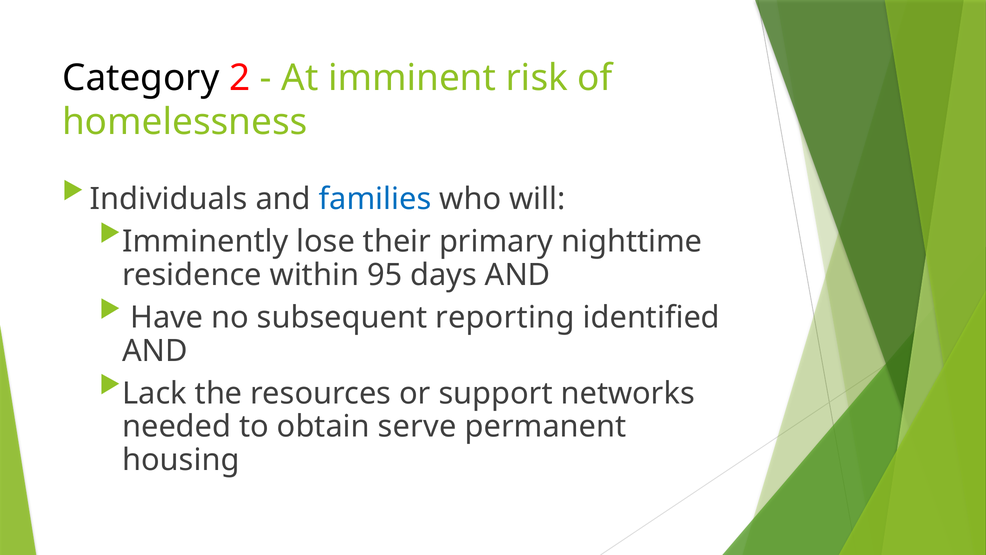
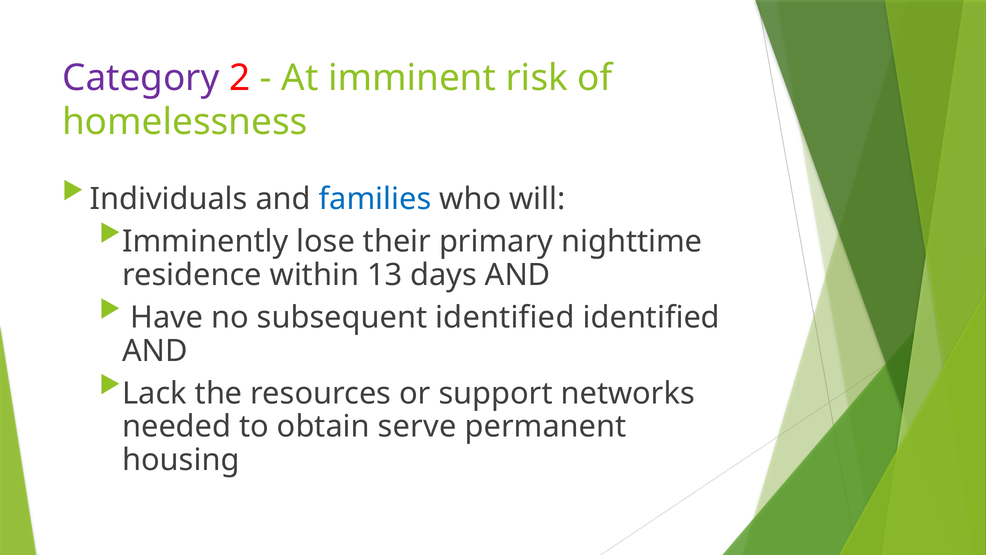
Category colour: black -> purple (141, 78)
95: 95 -> 13 (385, 275)
subsequent reporting: reporting -> identified (505, 317)
